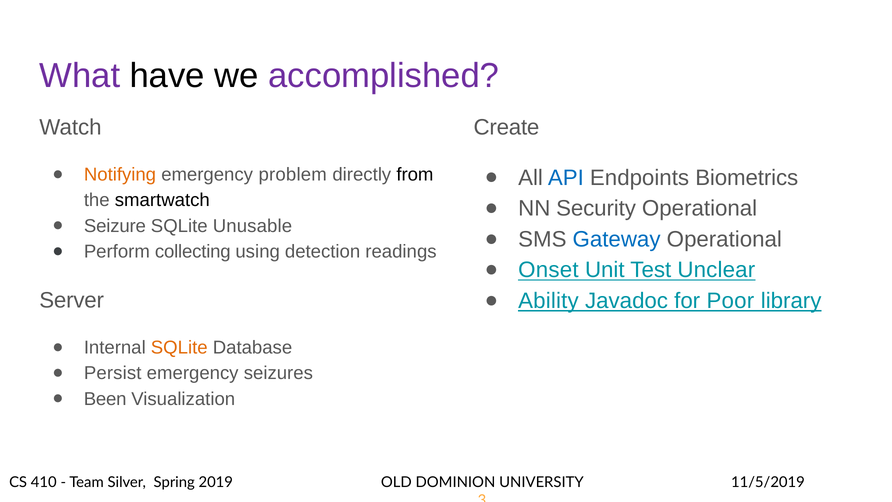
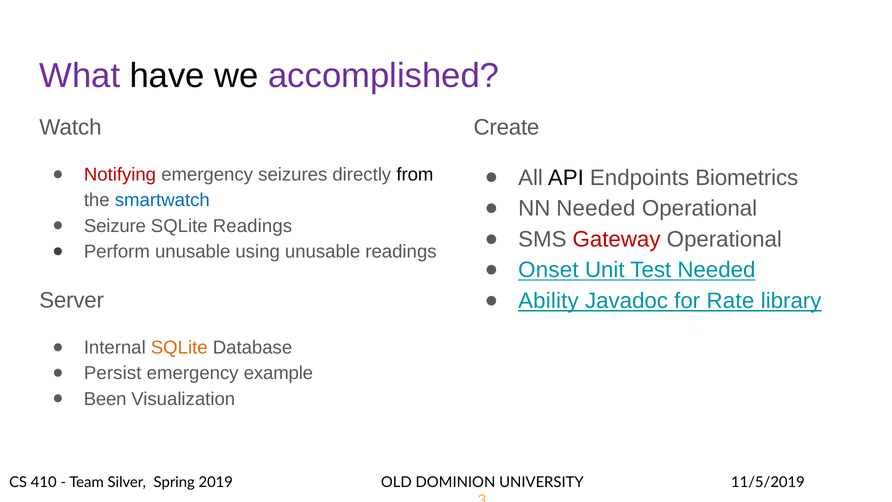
Notifying colour: orange -> red (120, 175)
problem: problem -> seizures (293, 175)
API colour: blue -> black (566, 178)
smartwatch colour: black -> blue (162, 200)
NN Security: Security -> Needed (596, 208)
SQLite Unusable: Unusable -> Readings (252, 226)
Gateway colour: blue -> red (617, 239)
Perform collecting: collecting -> unusable (193, 251)
using detection: detection -> unusable (323, 251)
Test Unclear: Unclear -> Needed (716, 270)
Poor: Poor -> Rate (730, 301)
seizures: seizures -> example (278, 373)
